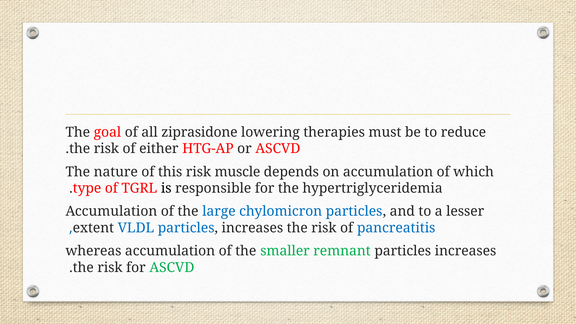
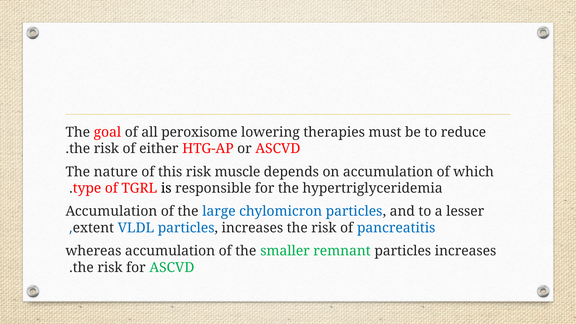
ziprasidone: ziprasidone -> peroxisome (199, 132)
